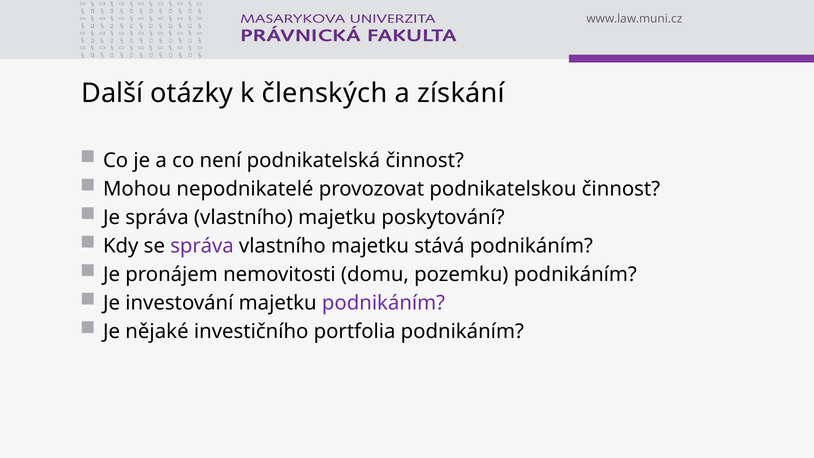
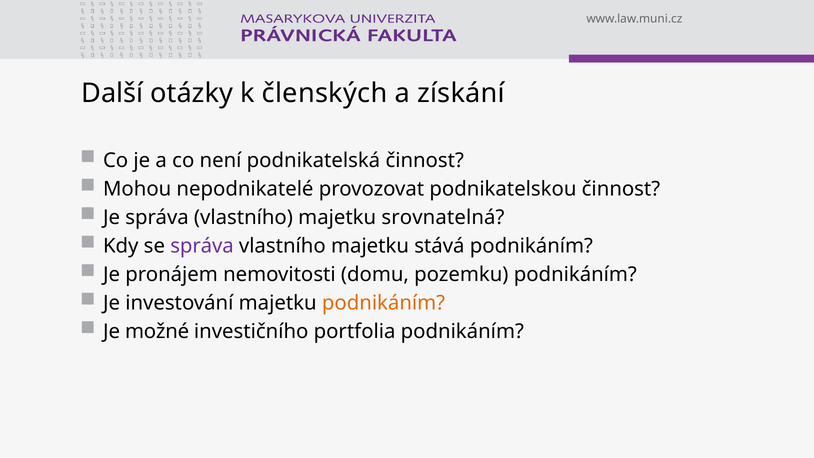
poskytování: poskytování -> srovnatelná (443, 217)
podnikáním colour: purple -> orange (384, 303)
nějaké: nějaké -> možné (157, 331)
